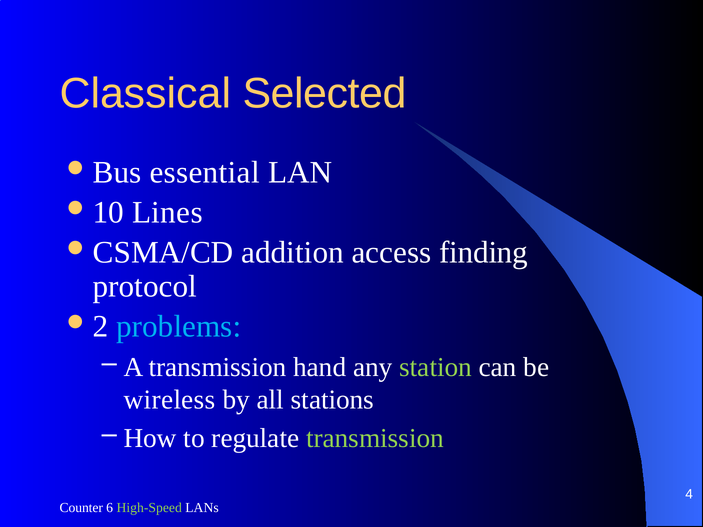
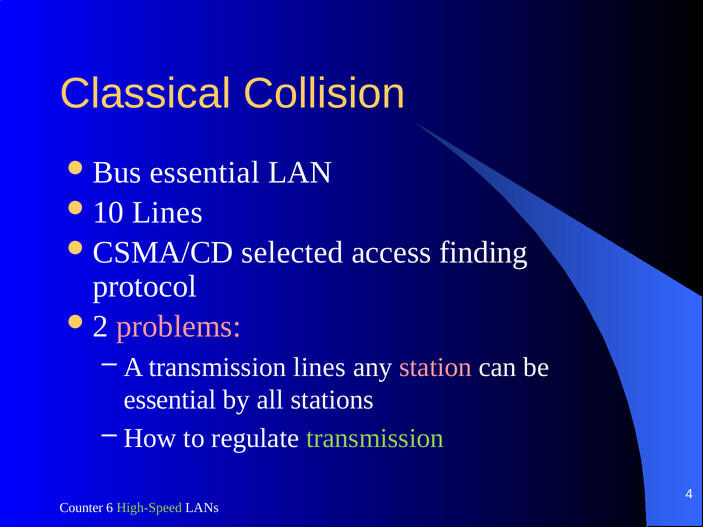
Selected: Selected -> Collision (324, 94)
addition: addition -> selected (292, 253)
problems colour: light blue -> pink (179, 326)
transmission hand: hand -> lines (320, 367)
station colour: light green -> pink (436, 367)
wireless: wireless -> essential (170, 400)
